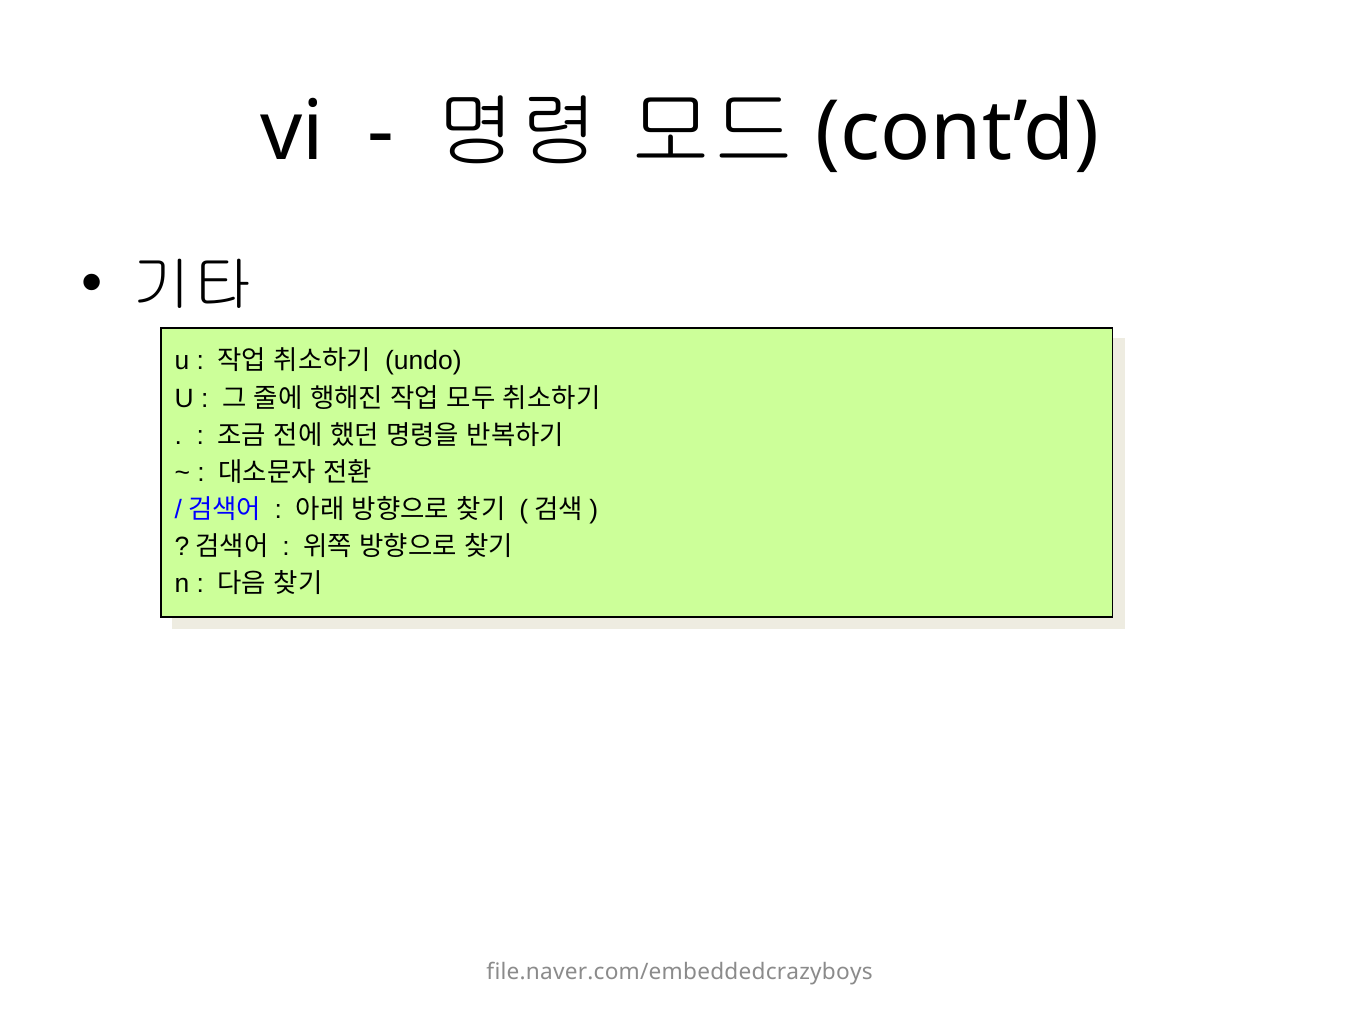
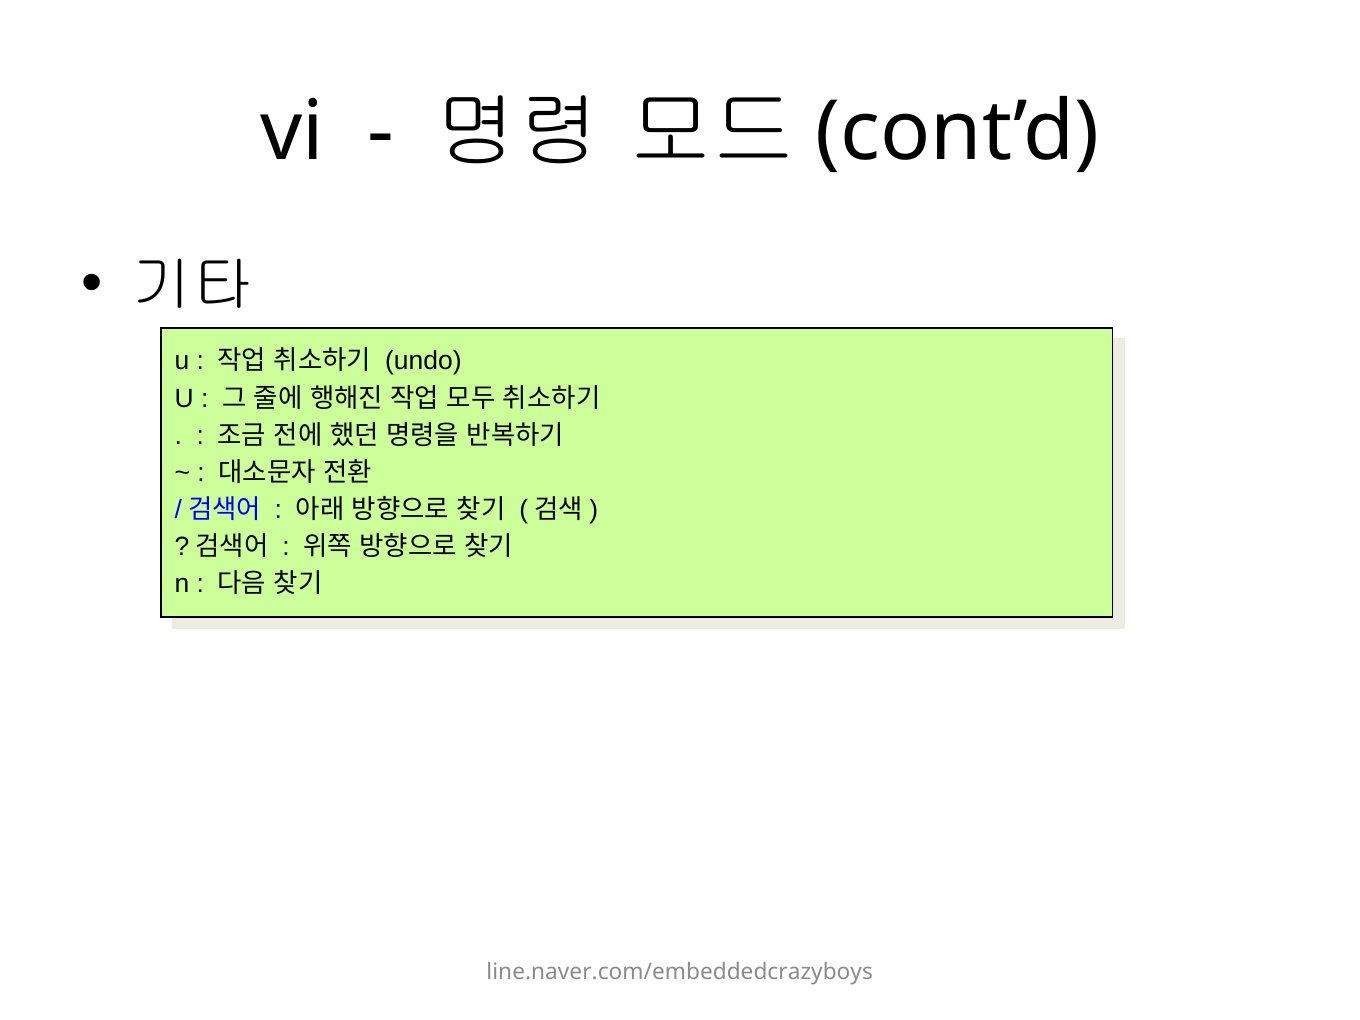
file.naver.com/embeddedcrazyboys: file.naver.com/embeddedcrazyboys -> line.naver.com/embeddedcrazyboys (680, 972)
